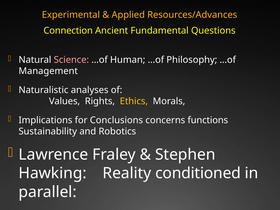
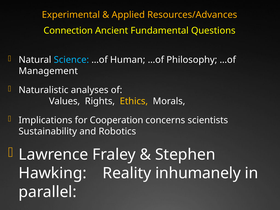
Science colour: pink -> light blue (71, 60)
Conclusions: Conclusions -> Cooperation (117, 120)
functions: functions -> scientists (208, 120)
conditioned: conditioned -> inhumanely (198, 173)
